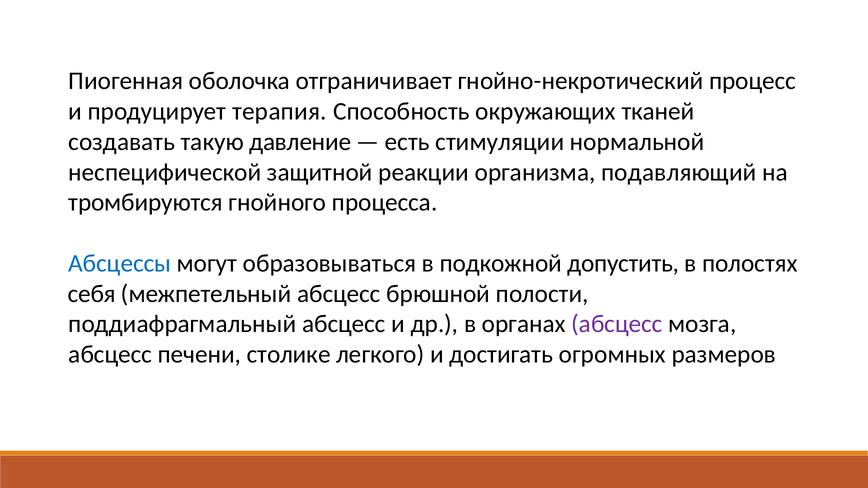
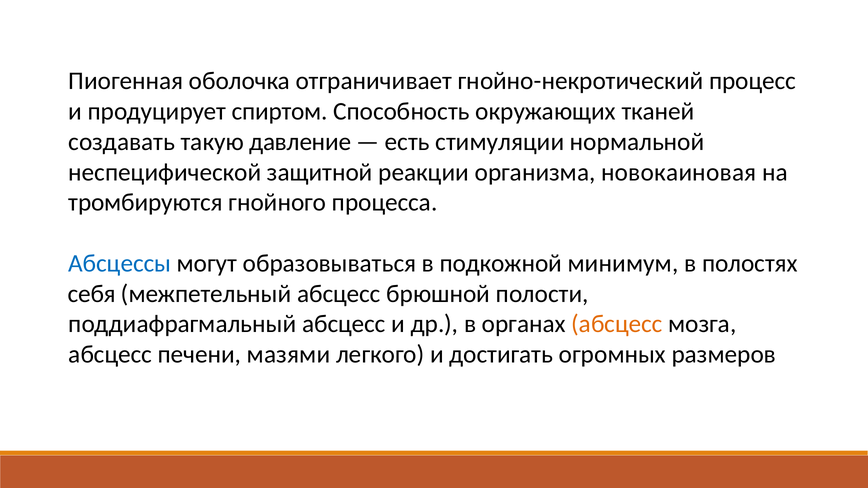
терапия: терапия -> спиртом (280, 112)
подавляющий: подавляющий -> новокаиновая (679, 172)
допустить: допустить -> минимум (623, 263)
абсцесс colour: purple -> orange (617, 324)
столике: столике -> мазями (289, 355)
